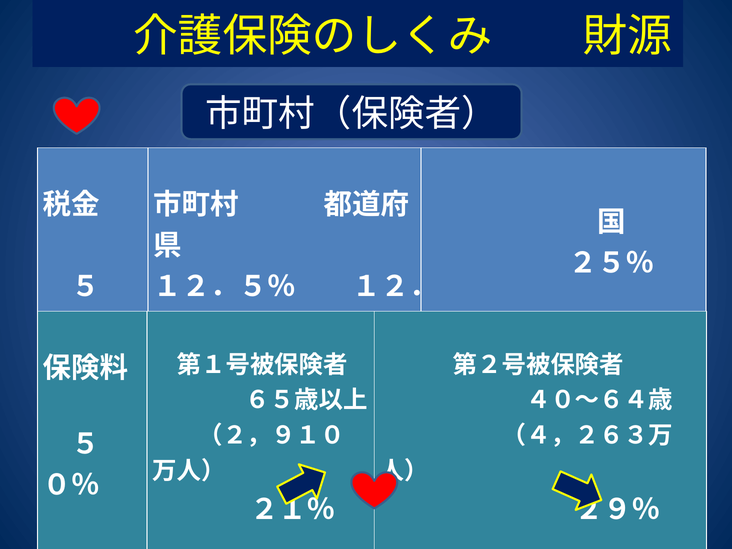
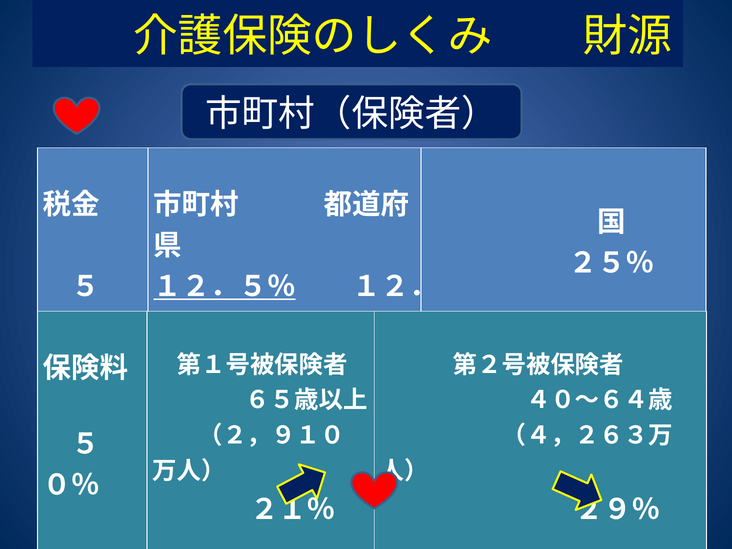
１２．５％ underline: none -> present (224, 287)
